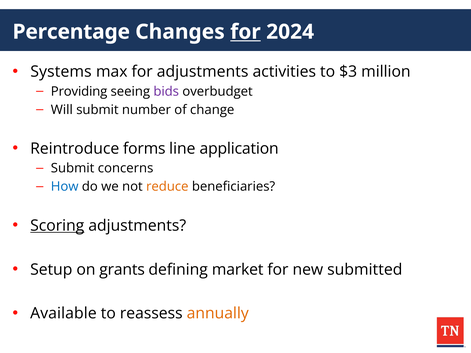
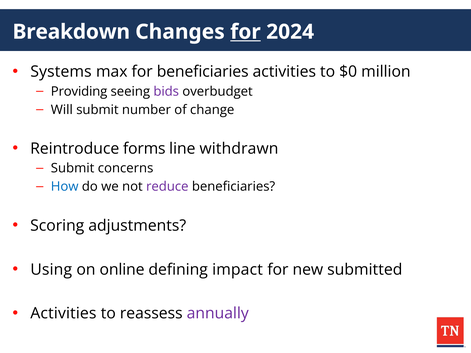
Percentage: Percentage -> Breakdown (71, 32)
for adjustments: adjustments -> beneficiaries (203, 72)
$3: $3 -> $0 (348, 72)
application: application -> withdrawn (239, 149)
reduce colour: orange -> purple (167, 187)
Scoring underline: present -> none (57, 226)
Setup: Setup -> Using (51, 270)
grants: grants -> online (122, 270)
market: market -> impact (238, 270)
Available: Available -> Activities (63, 314)
annually colour: orange -> purple (218, 314)
